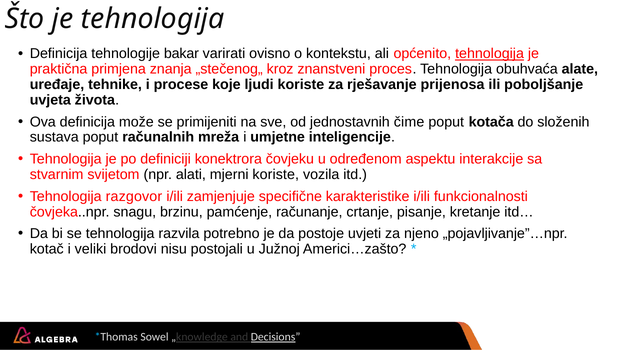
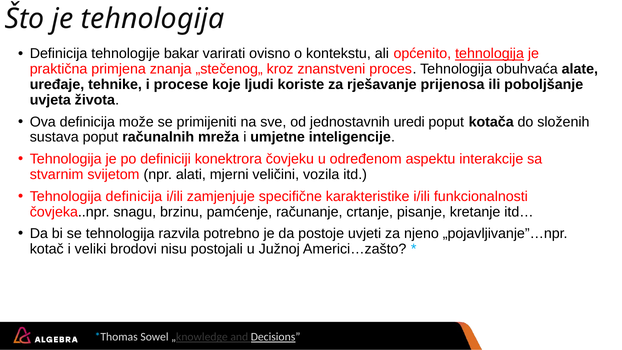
čime: čime -> uredi (409, 122)
mjerni koriste: koriste -> veličini (276, 174)
Tehnologija razgovor: razgovor -> definicija (134, 196)
